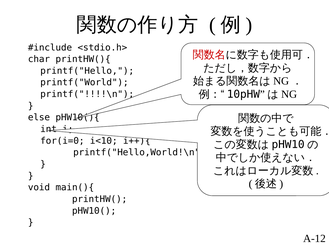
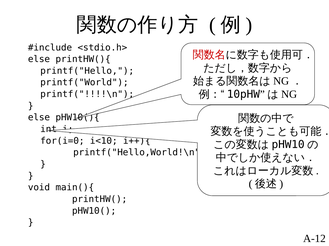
char: char -> else (39, 59)
